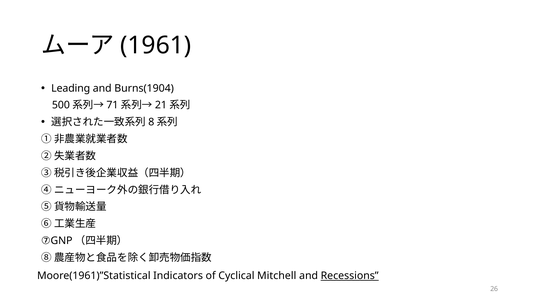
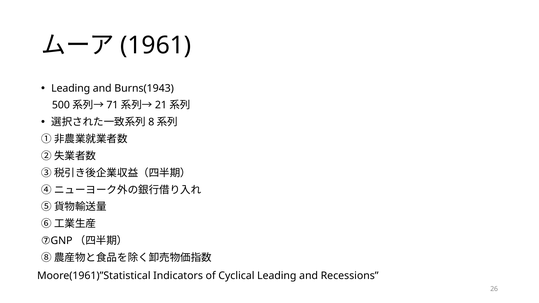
Burns(1904: Burns(1904 -> Burns(1943 (144, 88)
Cyclical Mitchell: Mitchell -> Leading (277, 276)
Recessions underline: present -> none (350, 276)
